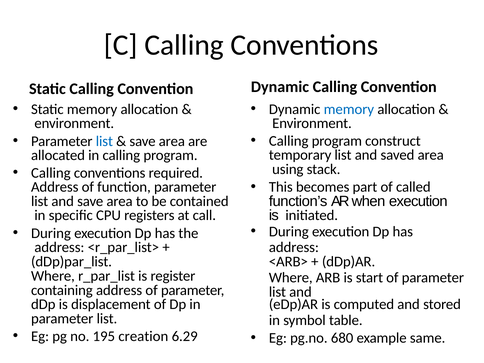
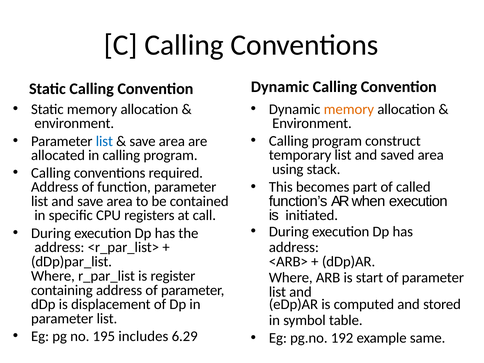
memory colour: blue -> orange (349, 109)
creation: creation -> includes (143, 336)
680: 680 -> 192 (342, 338)
